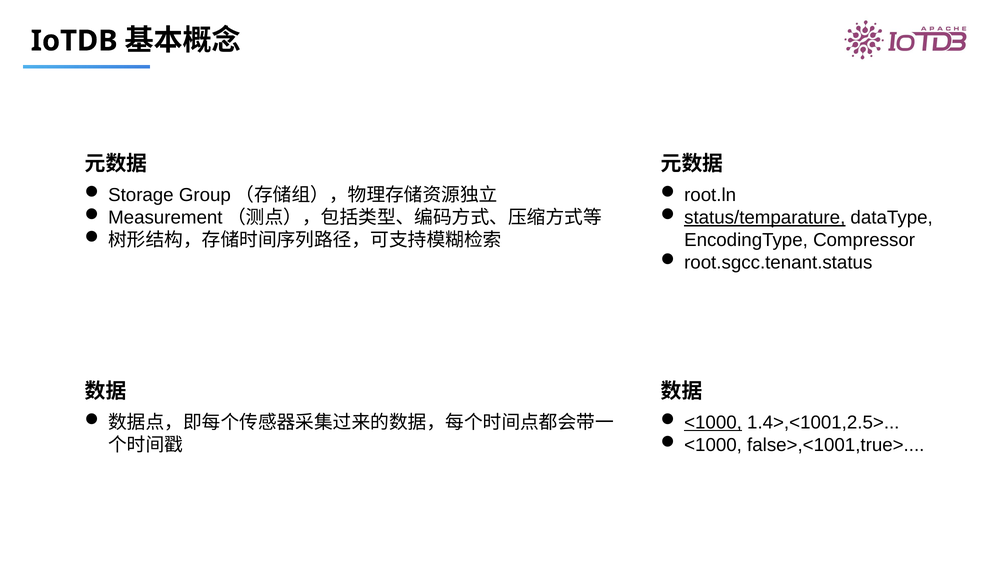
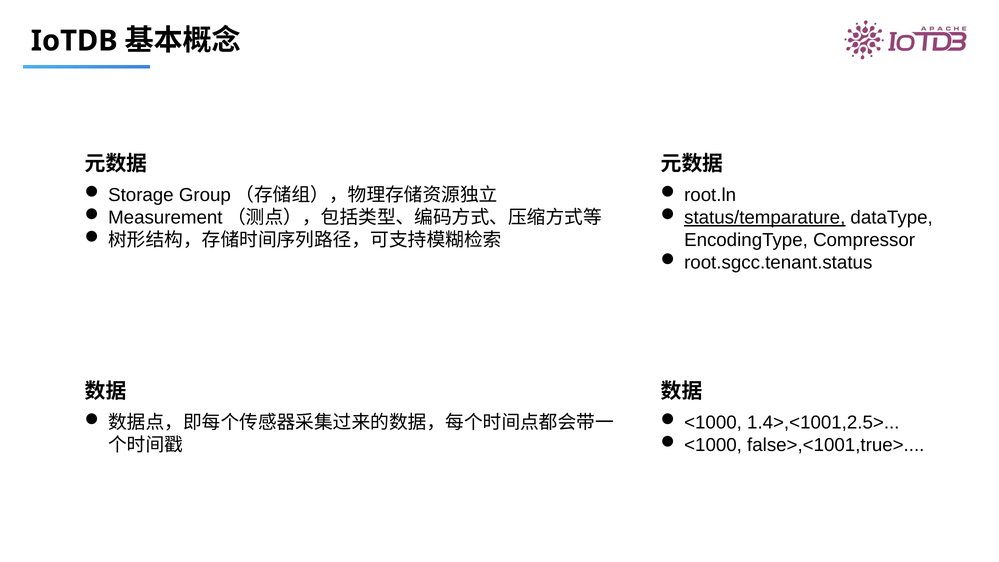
<1000 underline: present -> none (713, 422)
